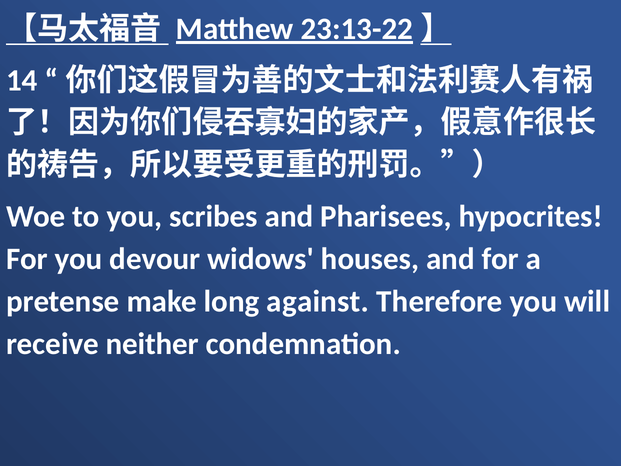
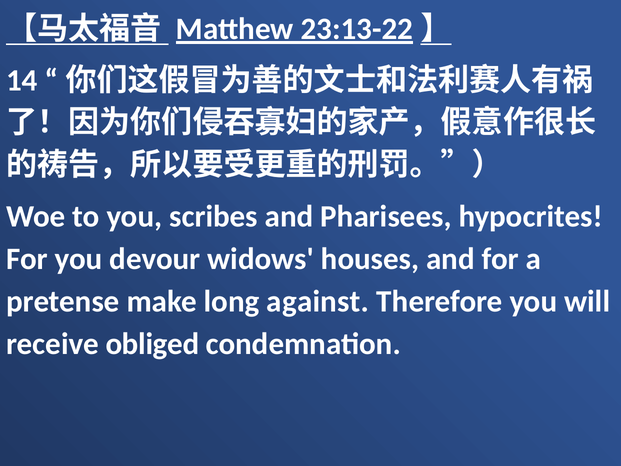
neither: neither -> obliged (152, 344)
